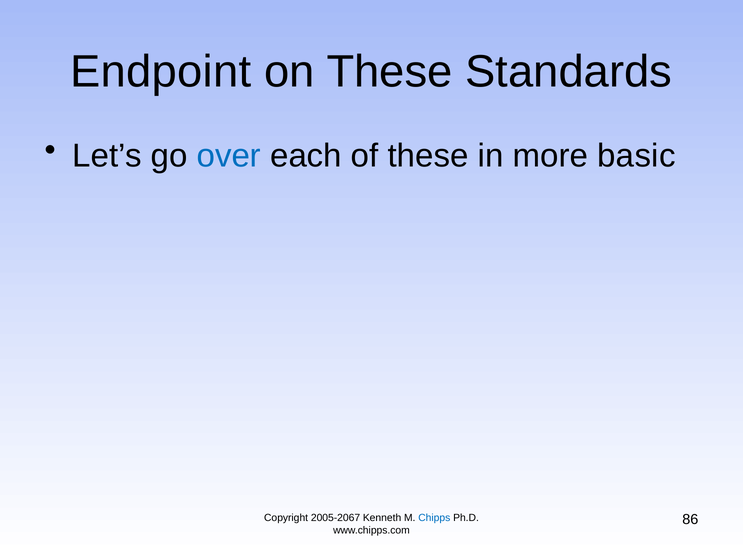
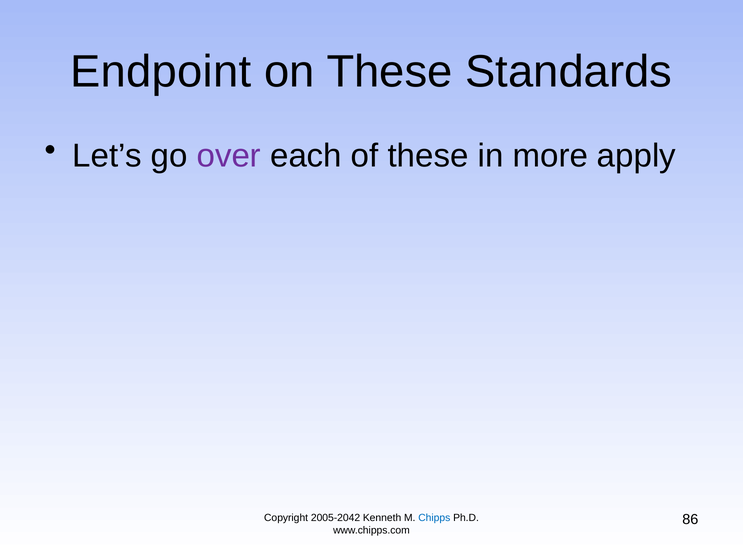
over colour: blue -> purple (229, 156)
basic: basic -> apply (636, 156)
2005-2067: 2005-2067 -> 2005-2042 (336, 518)
